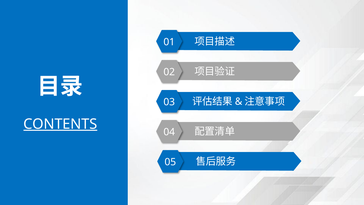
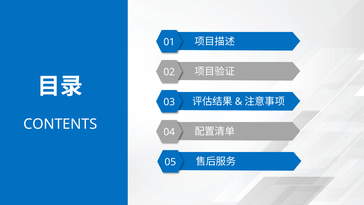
CONTENTS underline: present -> none (60, 124)
